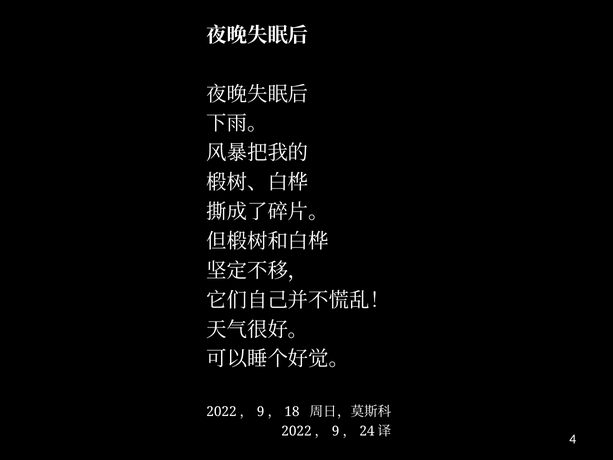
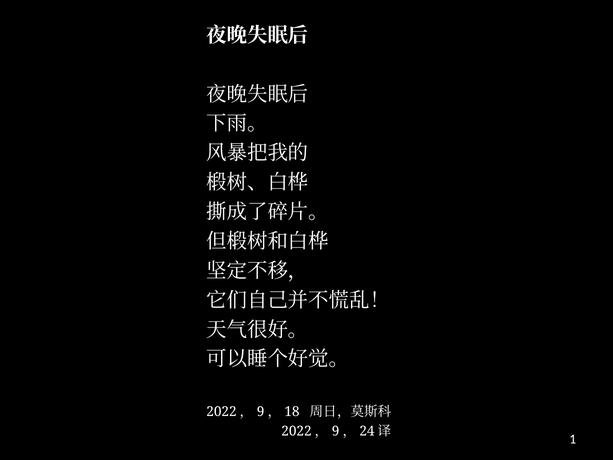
4: 4 -> 1 (573, 439)
